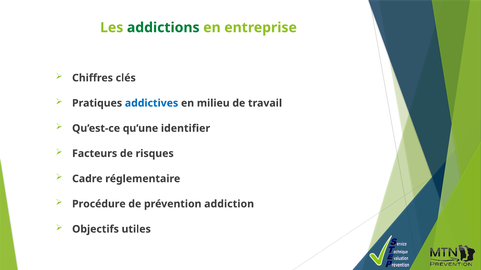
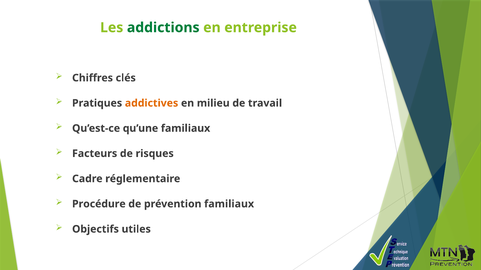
addictives colour: blue -> orange (152, 103)
qu’une identifier: identifier -> familiaux (186, 129)
prévention addiction: addiction -> familiaux (229, 204)
